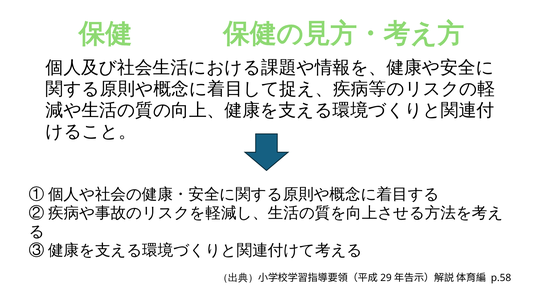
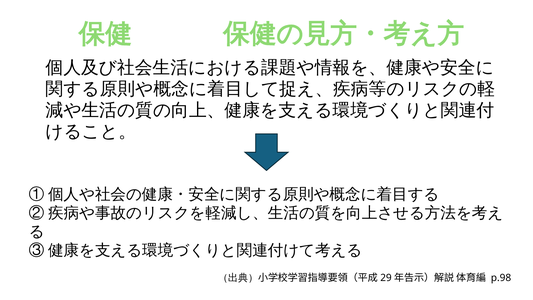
p.58: p.58 -> p.98 (501, 278)
